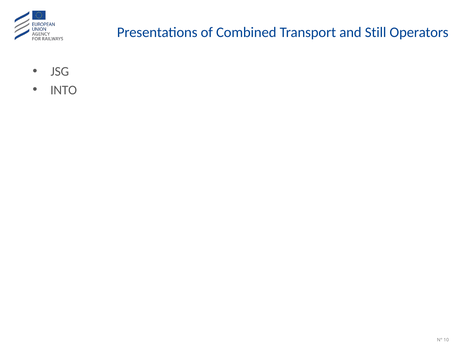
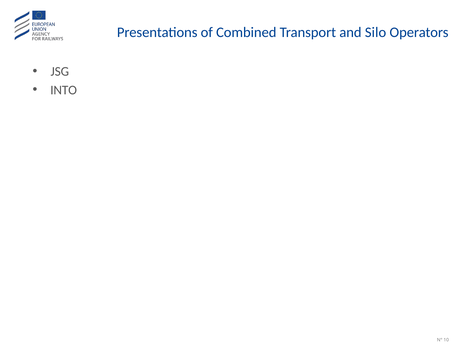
Still: Still -> Silo (376, 32)
